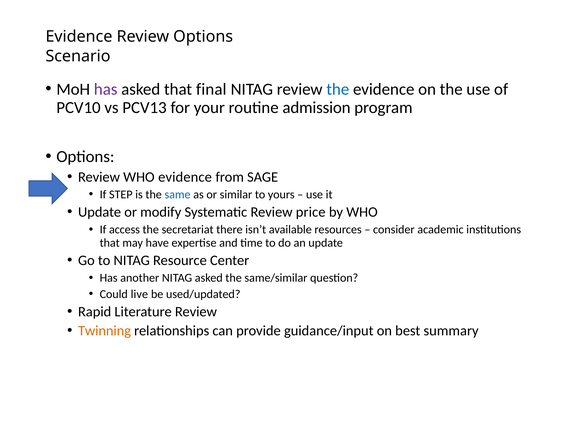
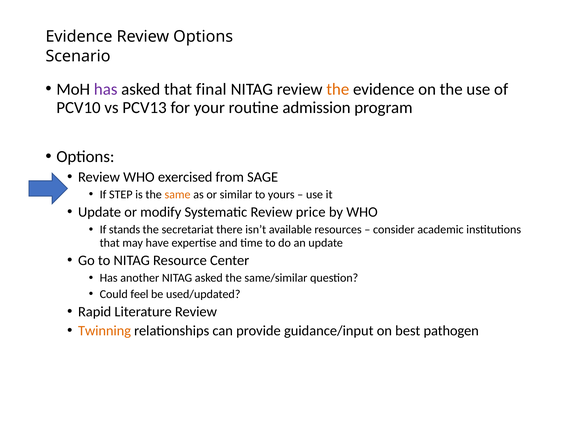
the colour: blue -> orange (338, 89)
WHO evidence: evidence -> exercised (185, 177)
same colour: blue -> orange (178, 195)
access: access -> stands (125, 230)
live: live -> feel (139, 295)
summary: summary -> pathogen (451, 331)
